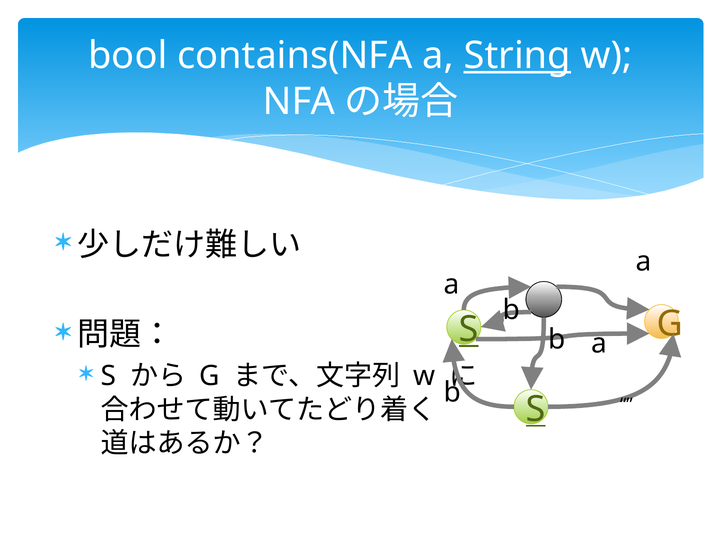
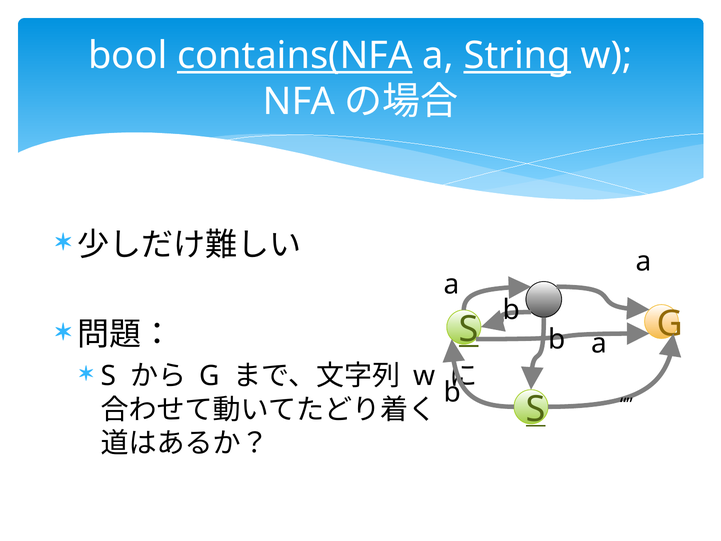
contains(NFA underline: none -> present (295, 56)
